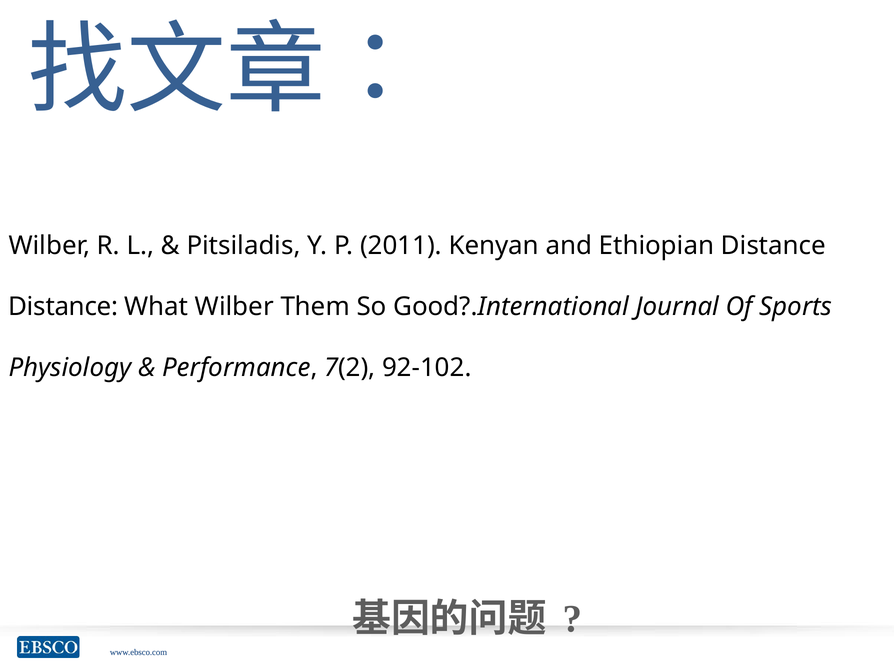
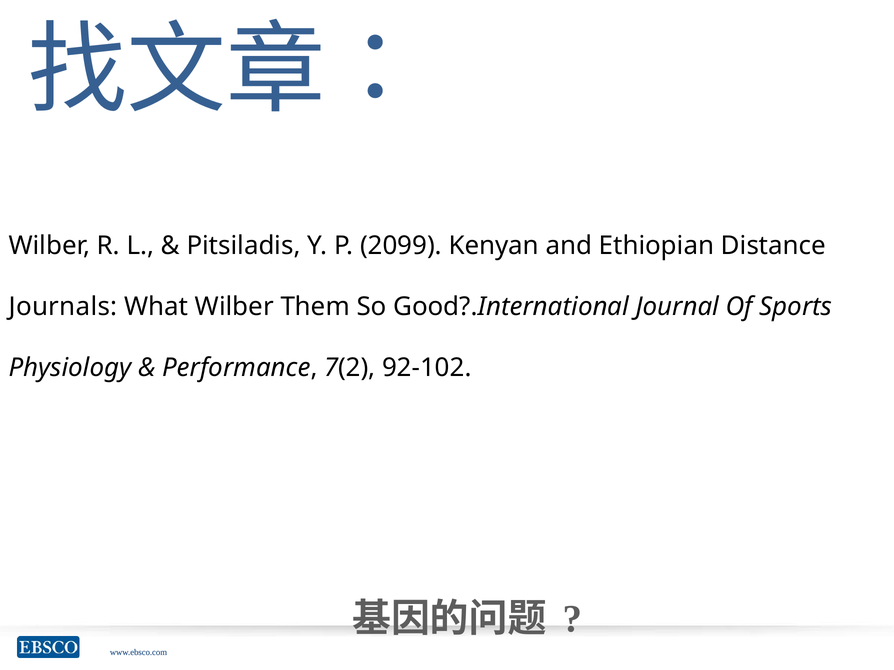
2011: 2011 -> 2099 (401, 246)
Distance: Distance -> Journals (63, 307)
